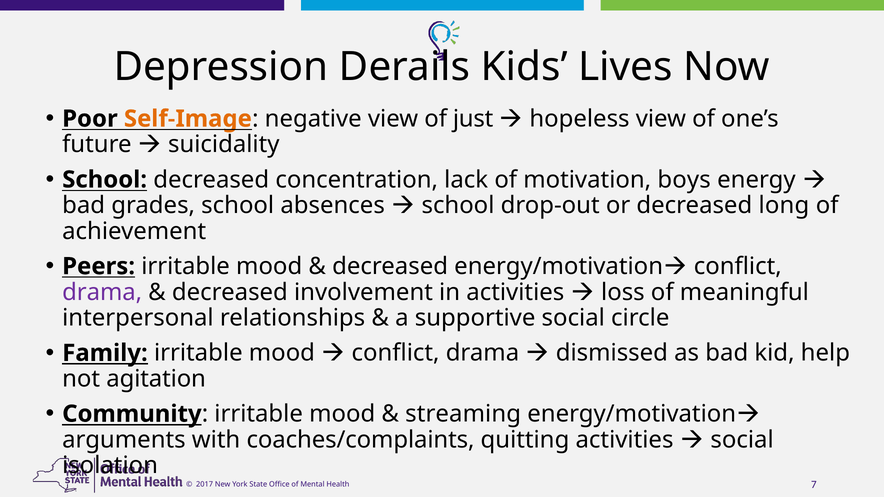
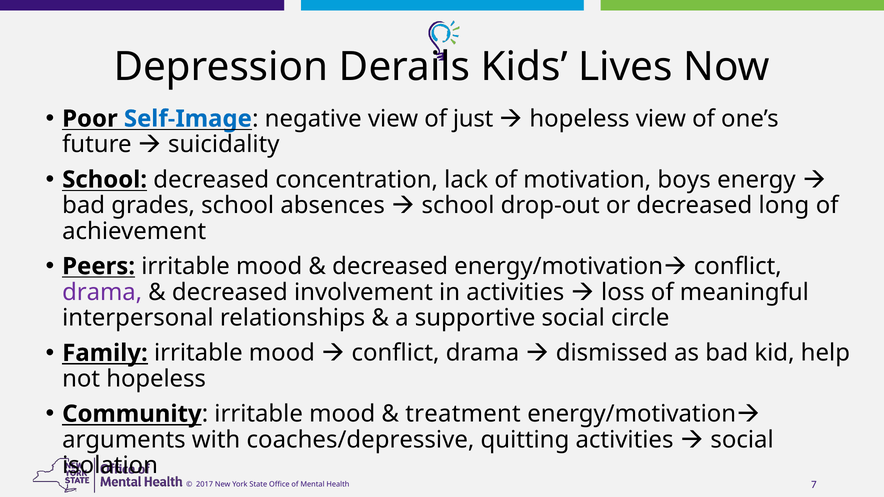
Self-Image colour: orange -> blue (188, 119)
not agitation: agitation -> hopeless (156, 379)
streaming: streaming -> treatment (463, 414)
coaches/complaints: coaches/complaints -> coaches/depressive (360, 440)
